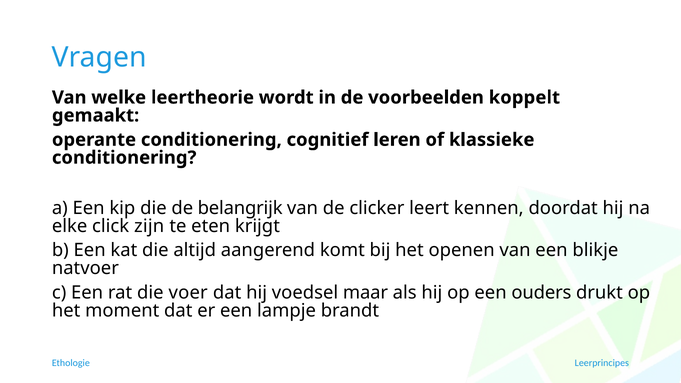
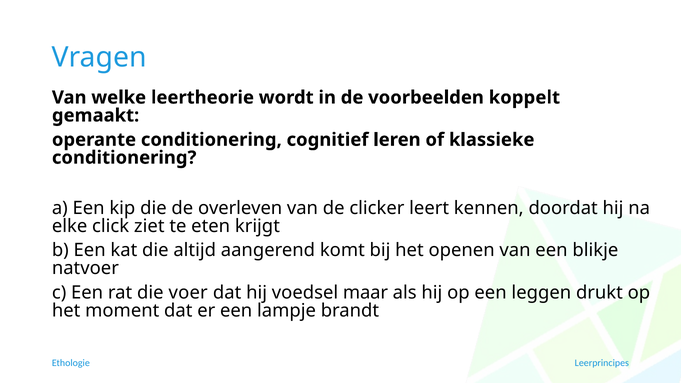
belangrijk: belangrijk -> overleven (240, 208)
zijn: zijn -> ziet (149, 226)
ouders: ouders -> leggen (541, 293)
